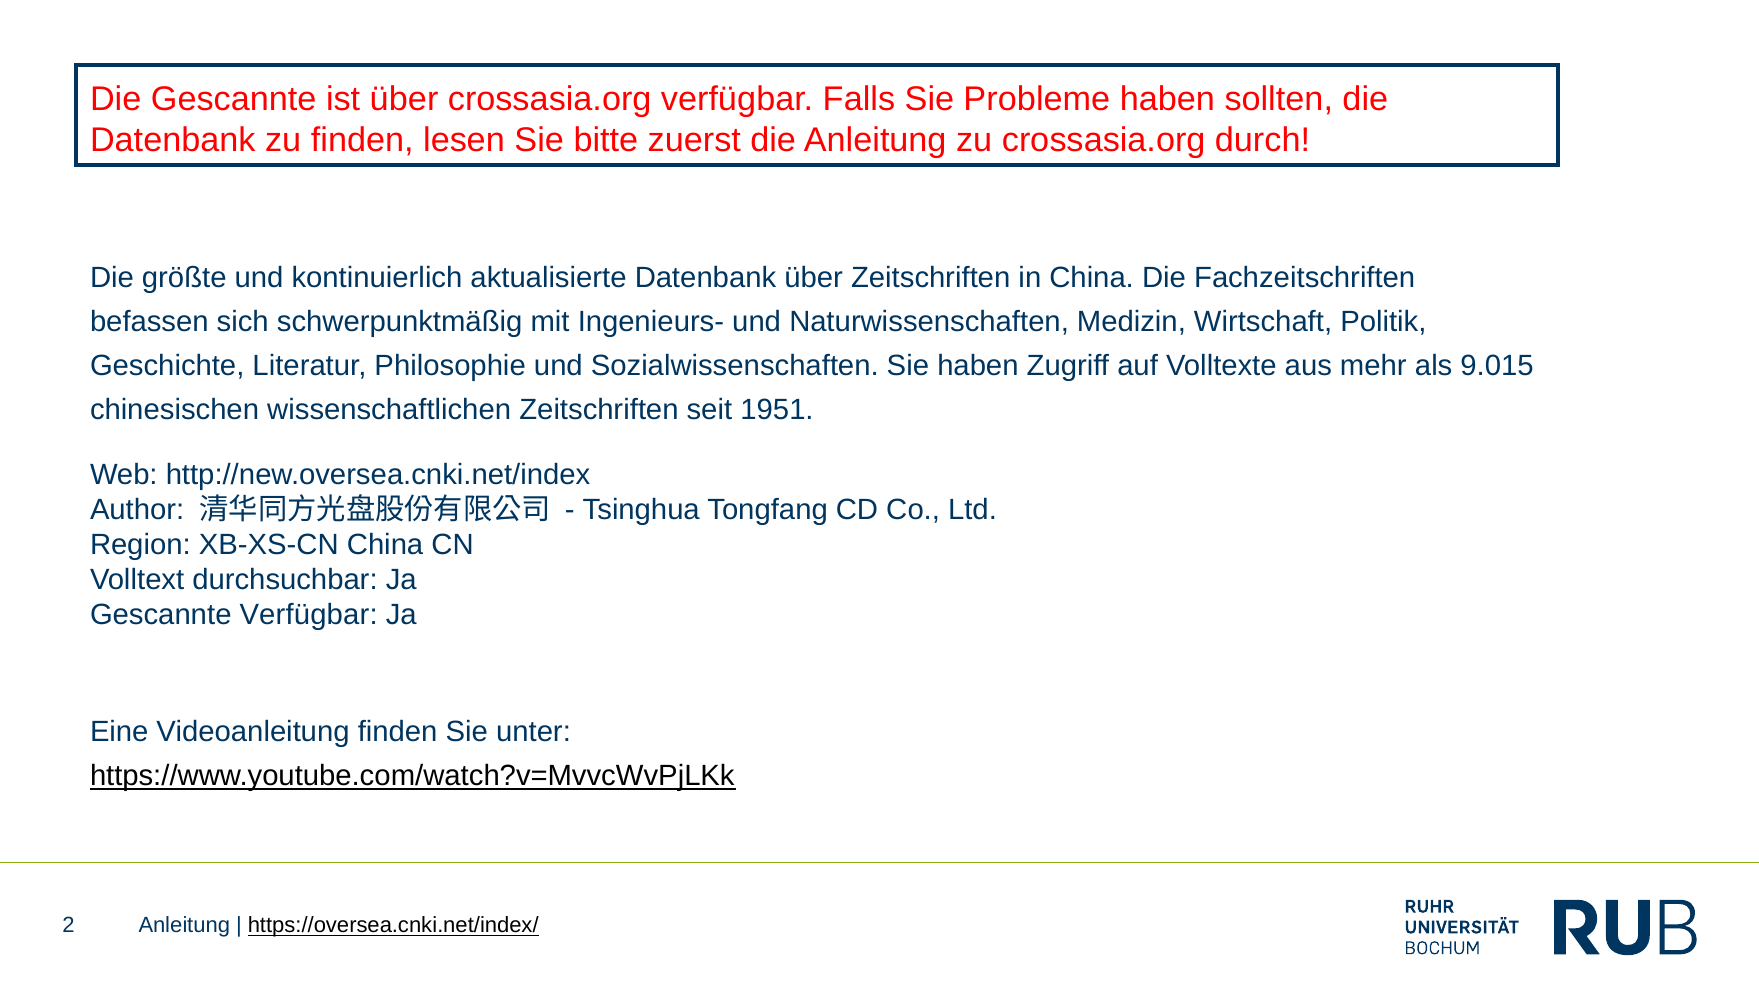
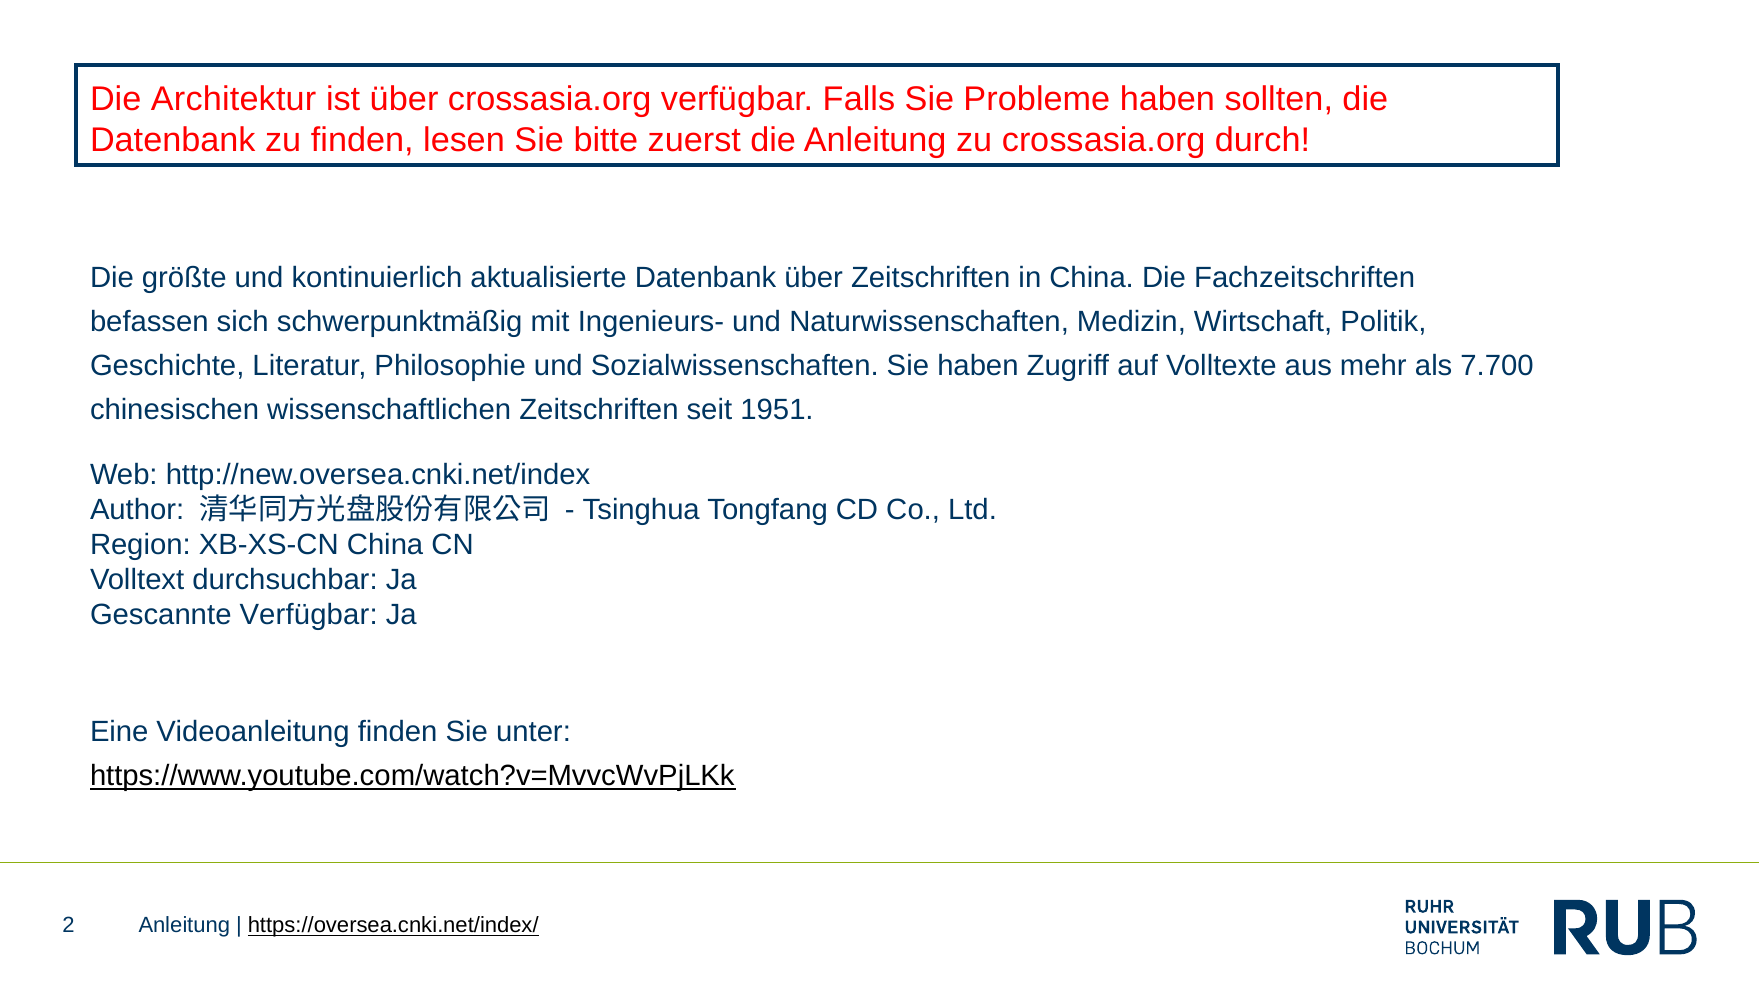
Die Gescannte: Gescannte -> Architektur (234, 99)
9.015: 9.015 -> 7.700 (1497, 366)
